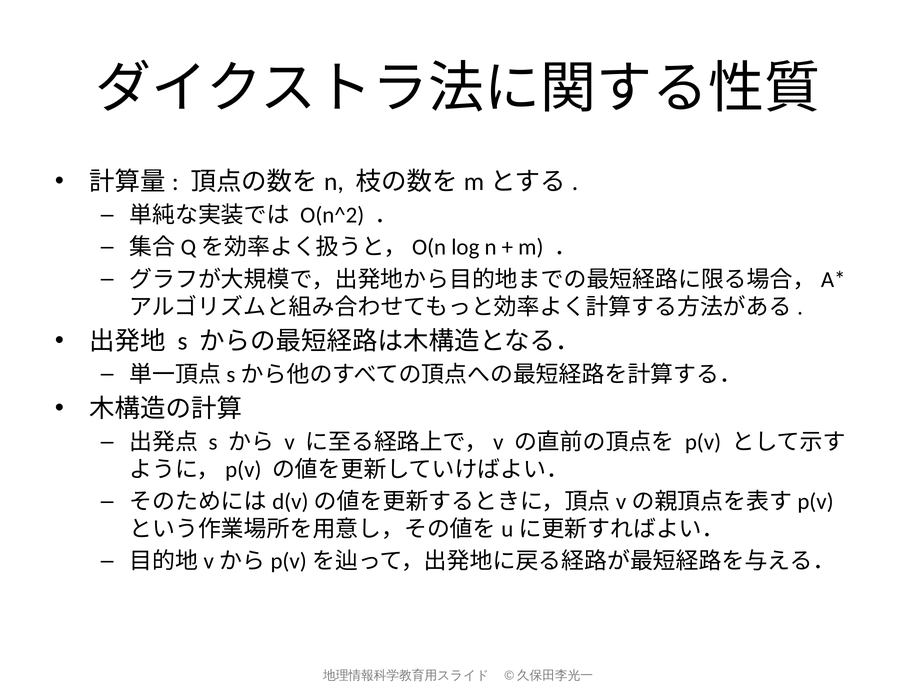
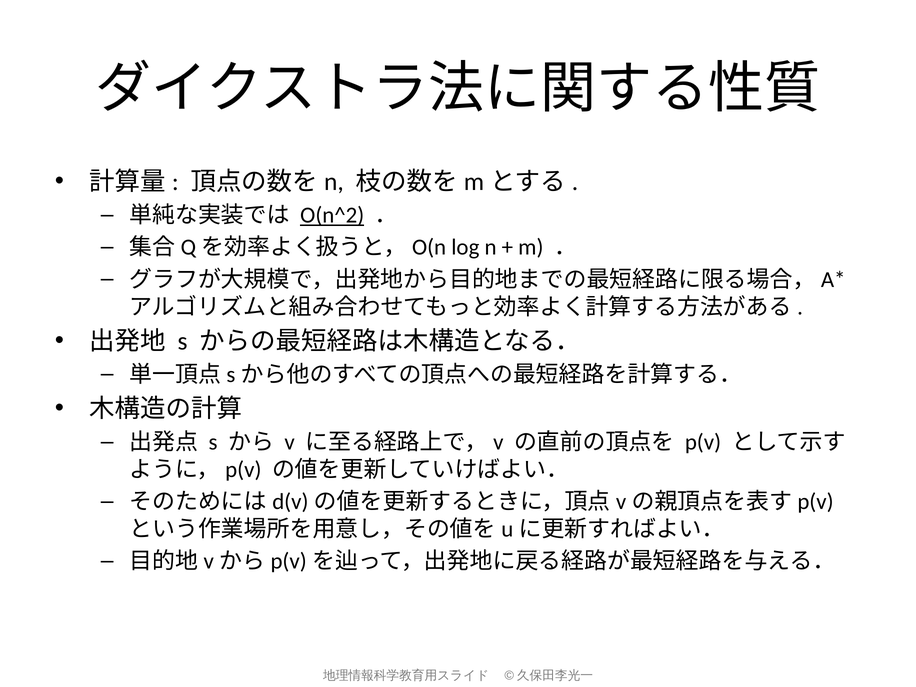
O(n^2 underline: none -> present (332, 215)
